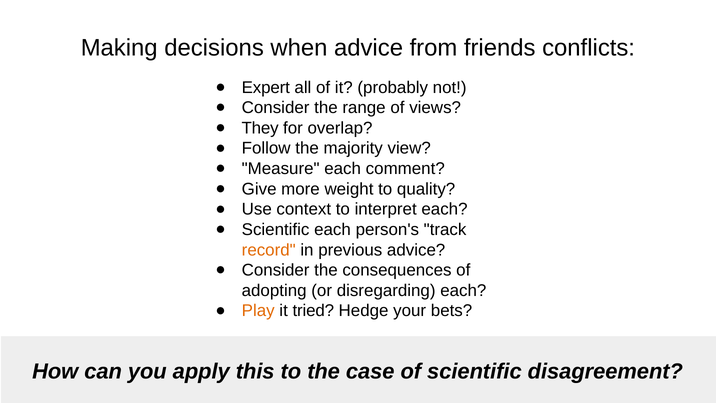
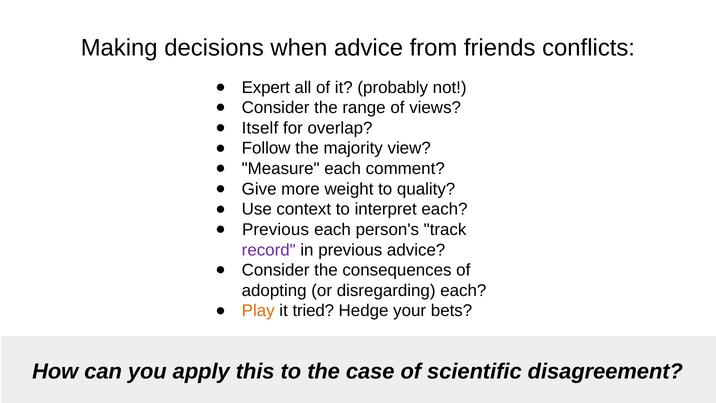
They: They -> Itself (260, 128)
Scientific: Scientific -> Previous (275, 229)
record colour: orange -> purple (269, 250)
